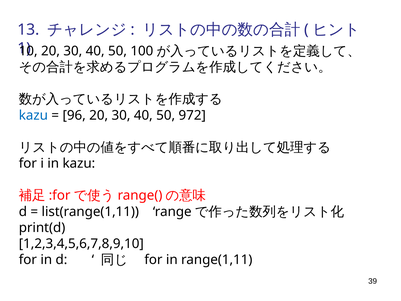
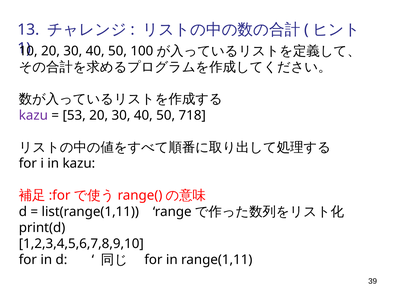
kazu colour: blue -> purple (33, 115)
96: 96 -> 53 (74, 115)
972: 972 -> 718 (192, 115)
